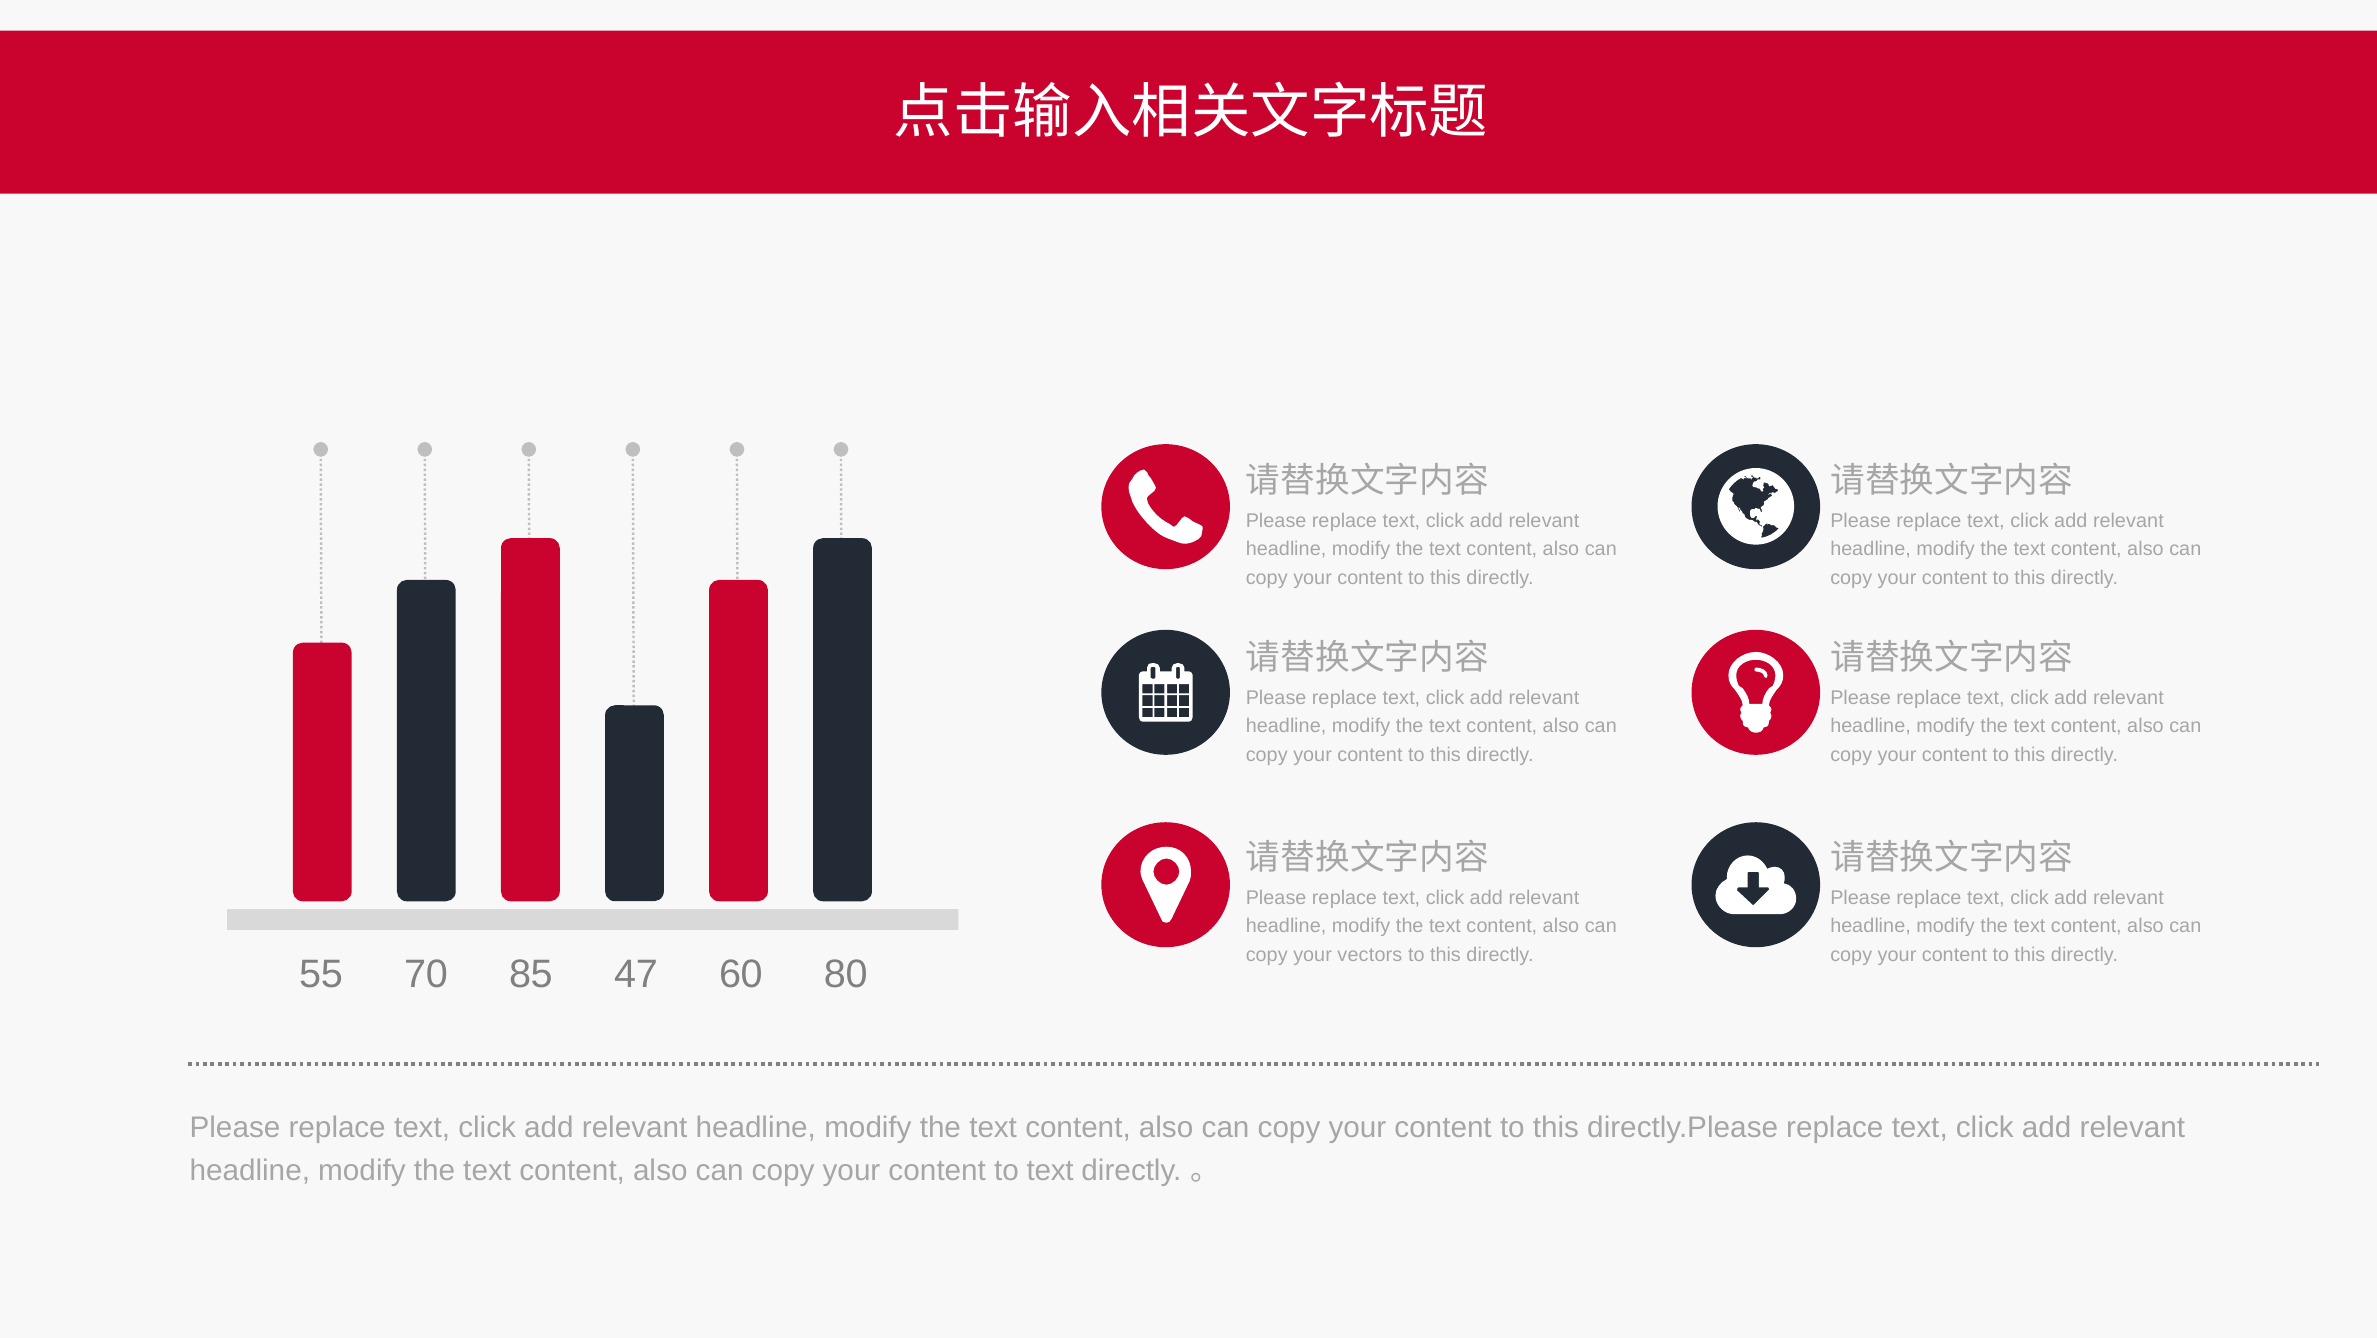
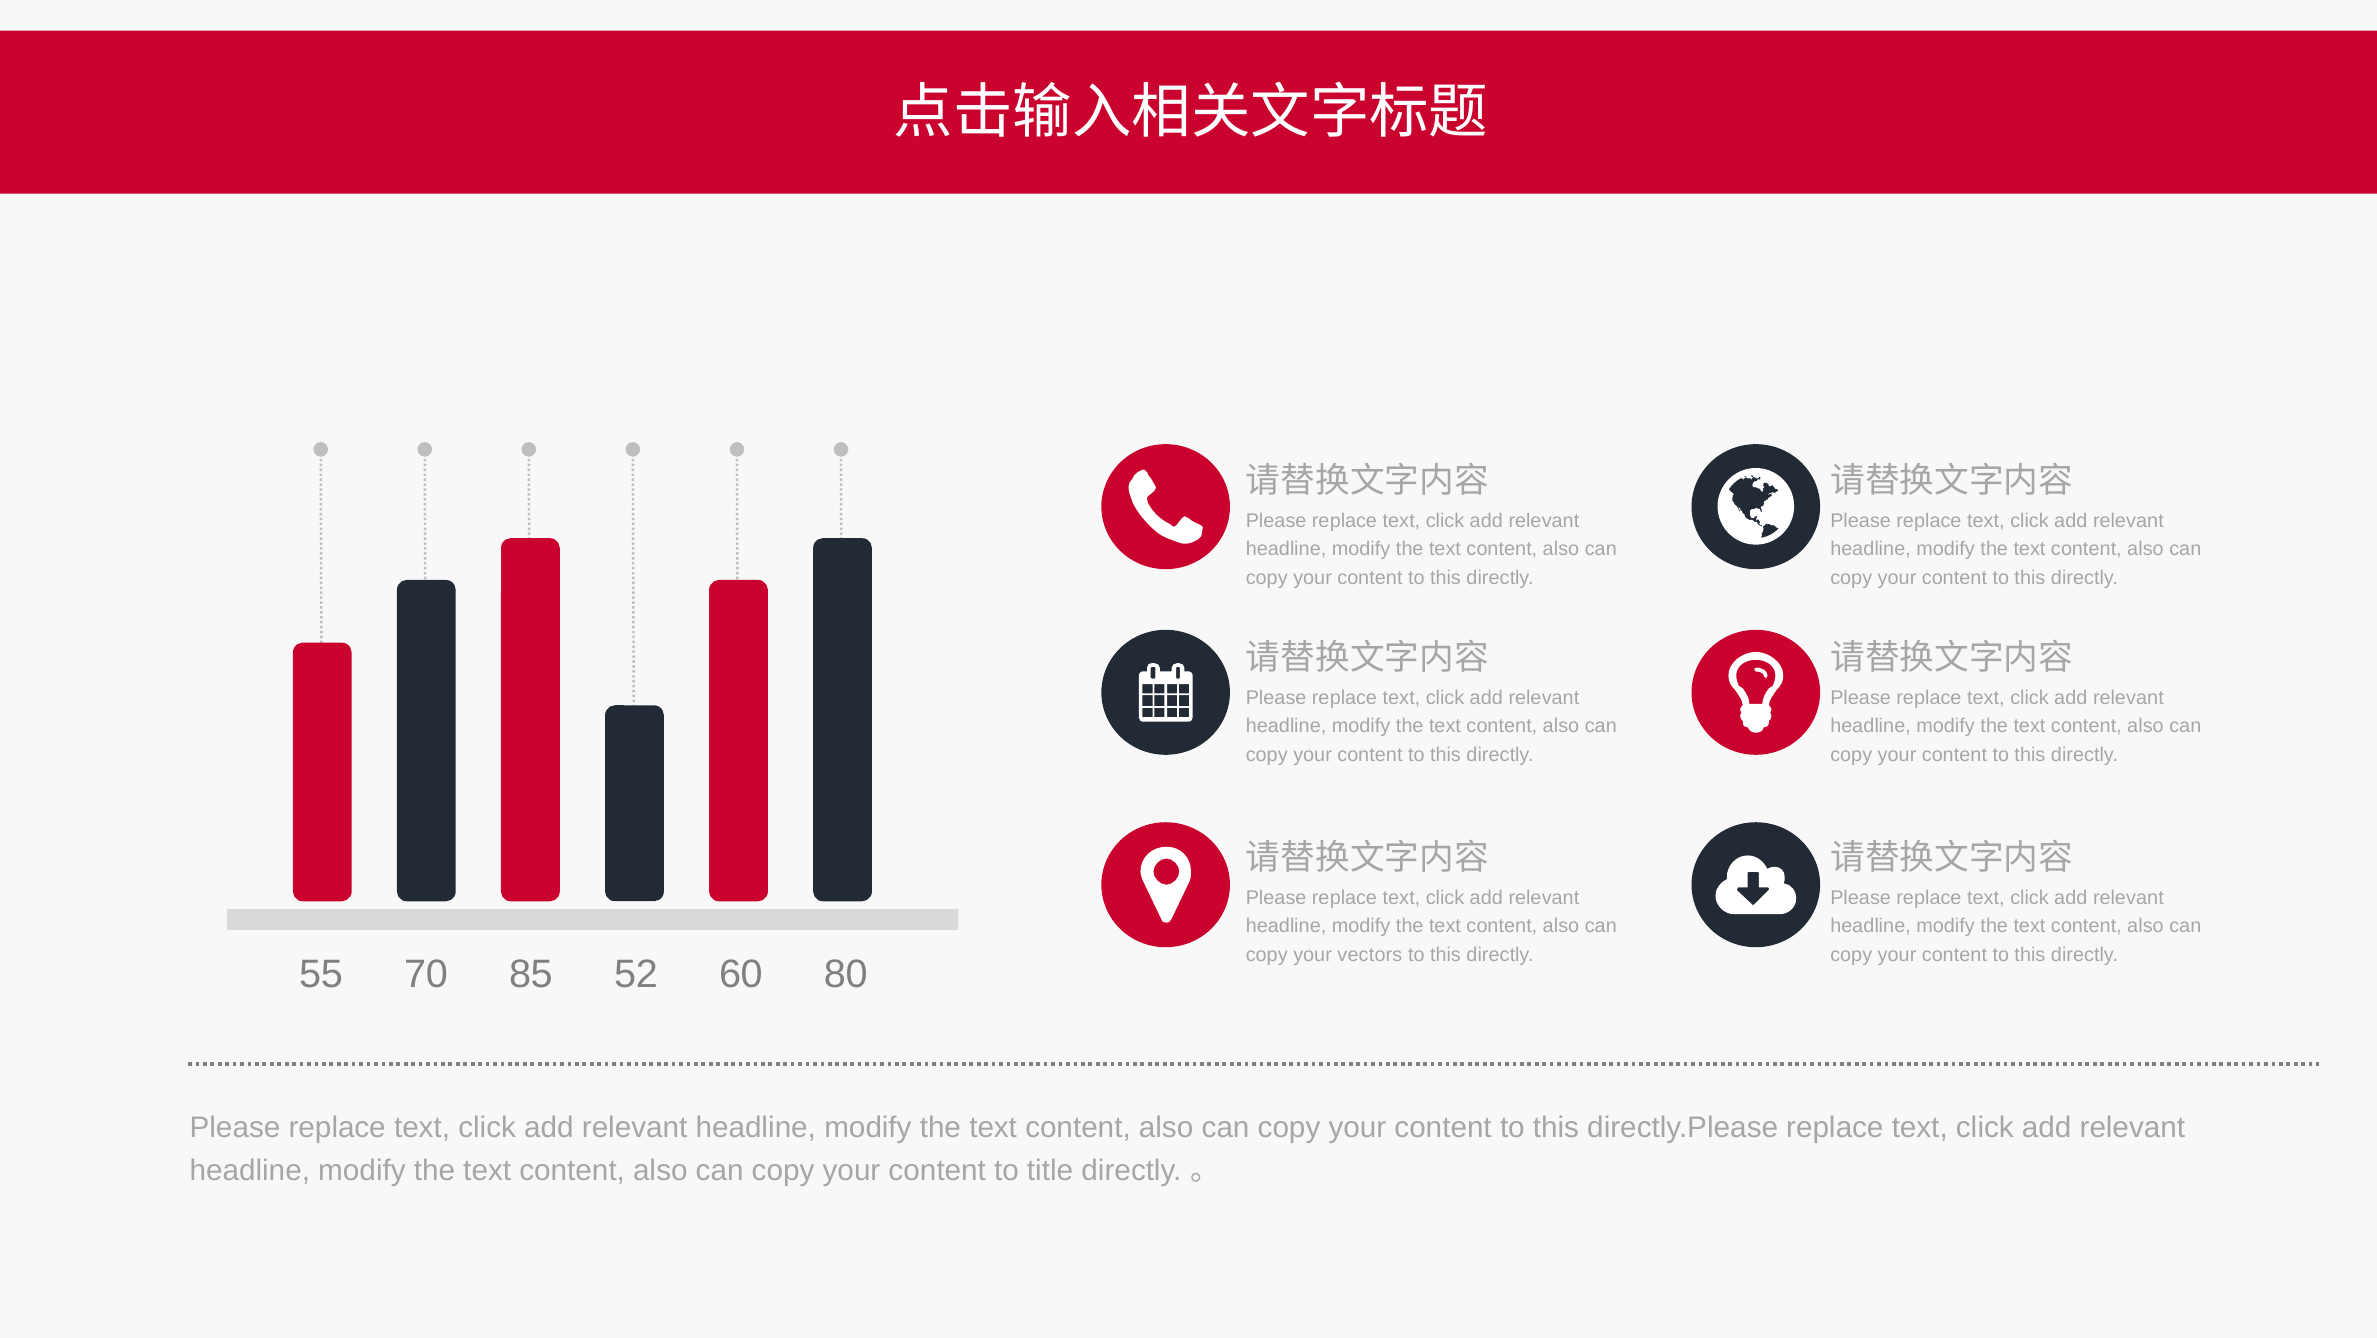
47: 47 -> 52 (636, 974)
to text: text -> title (1050, 1170)
